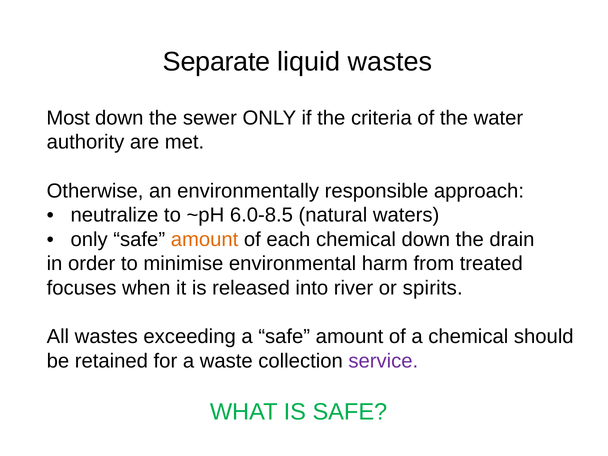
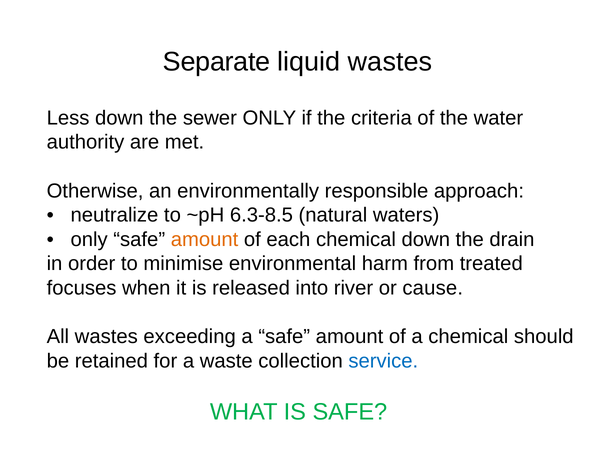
Most: Most -> Less (68, 118)
6.0-8.5: 6.0-8.5 -> 6.3-8.5 (261, 215)
spirits: spirits -> cause (433, 288)
service colour: purple -> blue (383, 361)
